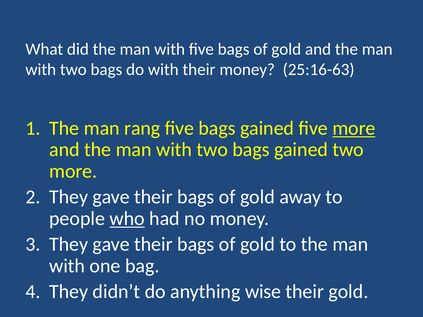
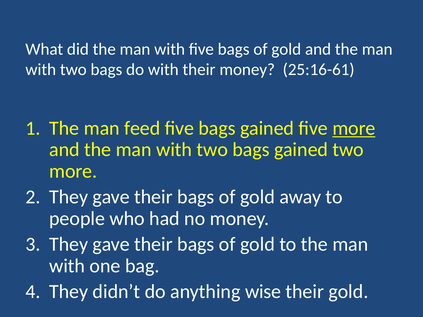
25:16-63: 25:16-63 -> 25:16-61 (319, 70)
rang: rang -> feed (142, 128)
who underline: present -> none (127, 219)
